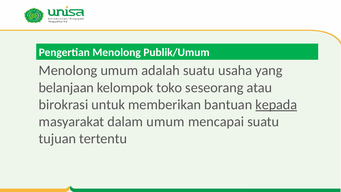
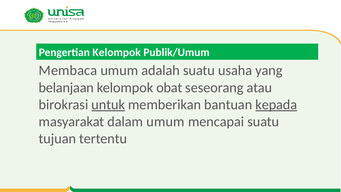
Pengertian Menolong: Menolong -> Kelompok (117, 52)
Menolong: Menolong -> Membaca (68, 70)
toko: toko -> obat (169, 88)
untuk underline: none -> present (108, 105)
